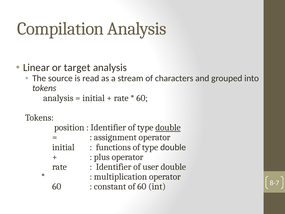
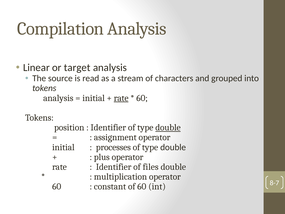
rate underline: none -> present (121, 98)
functions: functions -> processes (113, 147)
user: user -> files (151, 167)
